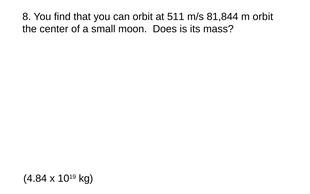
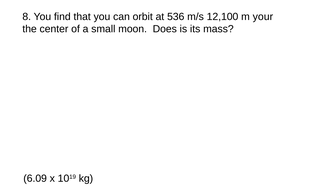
511: 511 -> 536 (176, 17)
81,844: 81,844 -> 12,100 (223, 17)
m orbit: orbit -> your (263, 17)
4.84: 4.84 -> 6.09 (35, 178)
